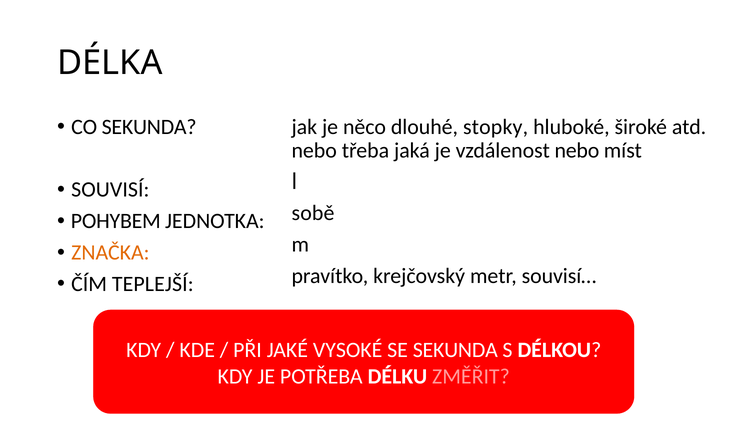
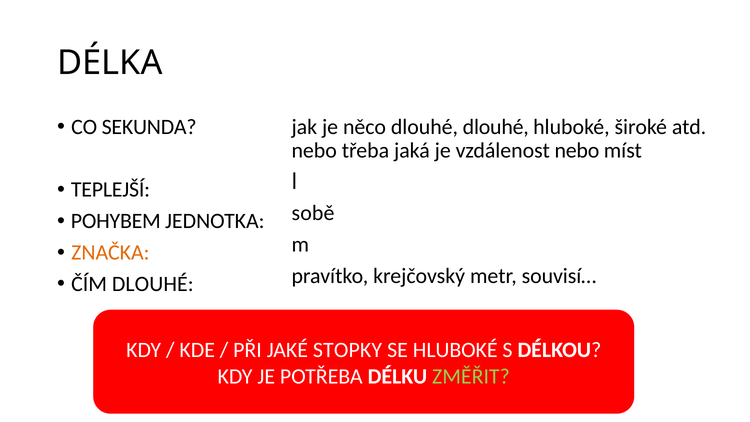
dlouhé stopky: stopky -> dlouhé (496, 127)
SOUVISÍ: SOUVISÍ -> TEPLEJŠÍ (110, 190)
ČÍM TEPLEJŠÍ: TEPLEJŠÍ -> DLOUHÉ (153, 284)
VYSOKÉ: VYSOKÉ -> STOPKY (348, 350)
SE SEKUNDA: SEKUNDA -> HLUBOKÉ (455, 350)
ZMĚŘIT colour: pink -> light green (471, 376)
